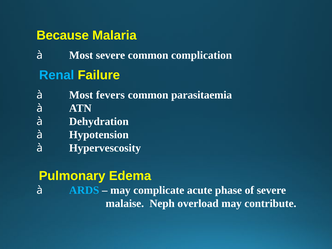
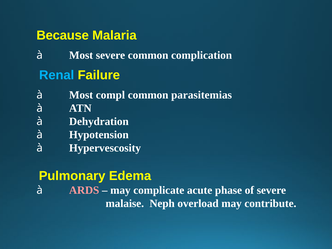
fevers: fevers -> compl (110, 95)
parasitaemia: parasitaemia -> parasitemias (202, 95)
ARDS colour: light blue -> pink (84, 190)
